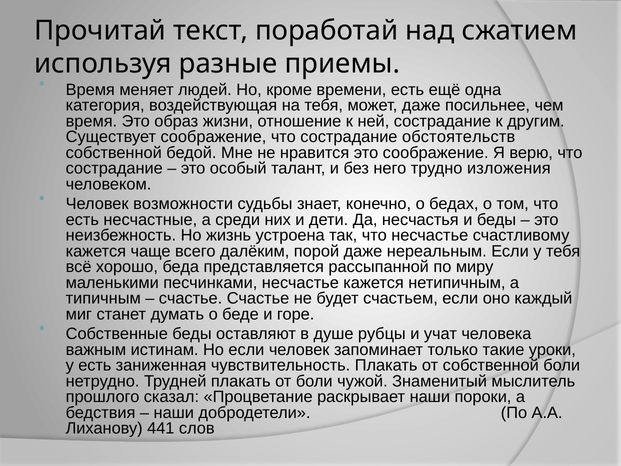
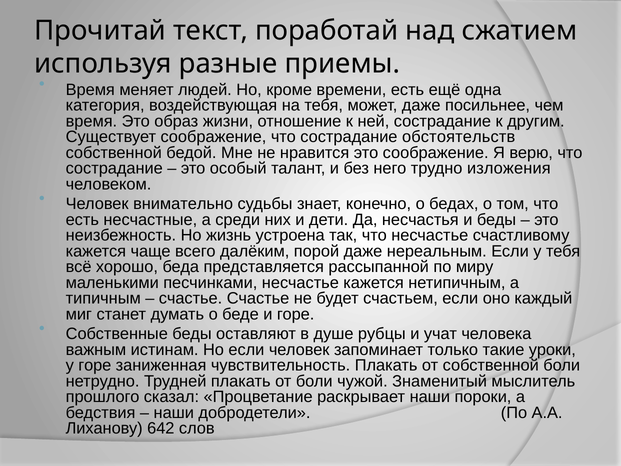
возможности: возможности -> внимательно (183, 204)
у есть: есть -> горе (95, 365)
441: 441 -> 642 (161, 428)
